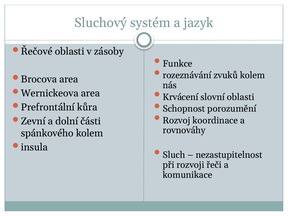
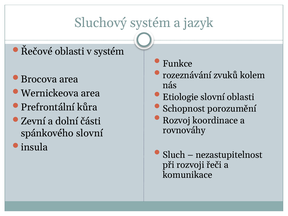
v zásoby: zásoby -> systém (109, 51)
Krvácení: Krvácení -> Etiologie (181, 97)
spánkového kolem: kolem -> slovní (90, 133)
